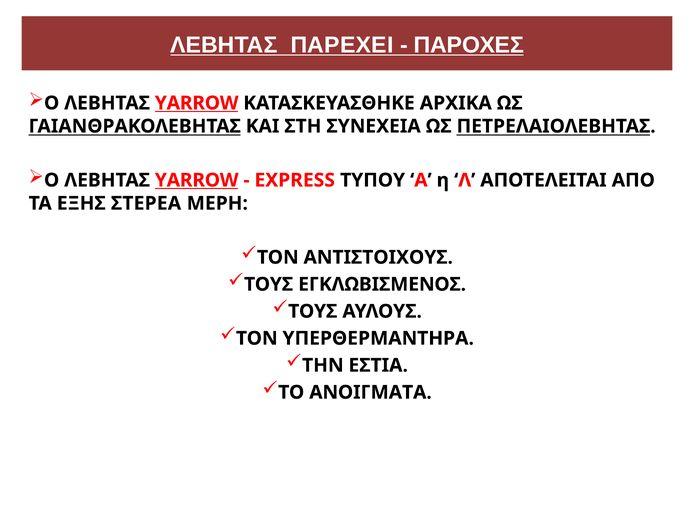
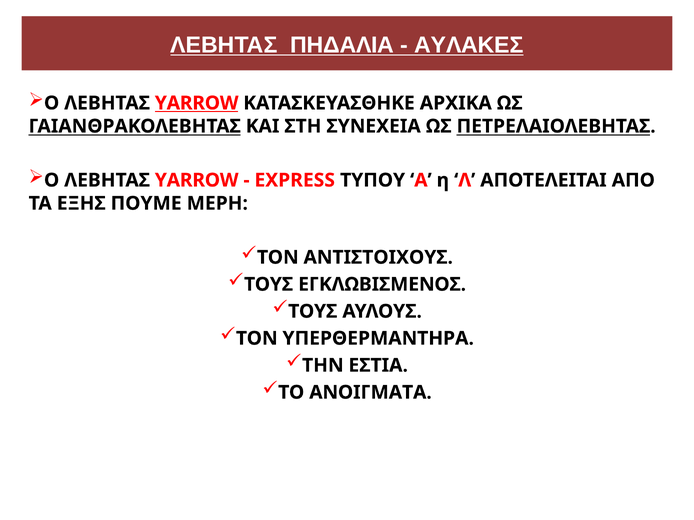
ΠΑΡΕΧΕΙ: ΠΑΡΕΧΕΙ -> ΠΗΔΑΛΙΑ (342, 45)
ΠΑΡΟΧΕΣ: ΠΑΡΟΧΕΣ -> ΑΥΛΑΚΕΣ (469, 45)
YARROW underline: present -> none (197, 180)
ΣΤΕΡΕΑ: ΣΤΕΡΕΑ -> ΠΟΥΜΕ (146, 204)
